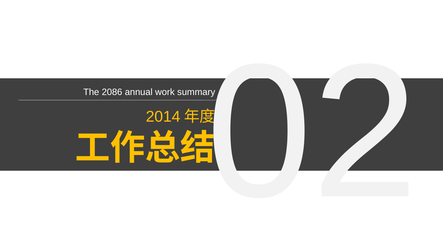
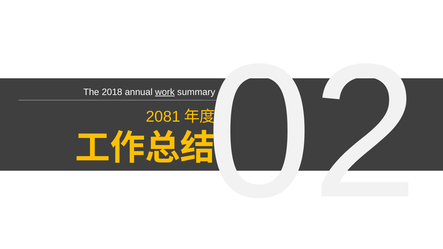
2086: 2086 -> 2018 (112, 92)
work underline: none -> present (165, 92)
2014: 2014 -> 2081 (163, 117)
